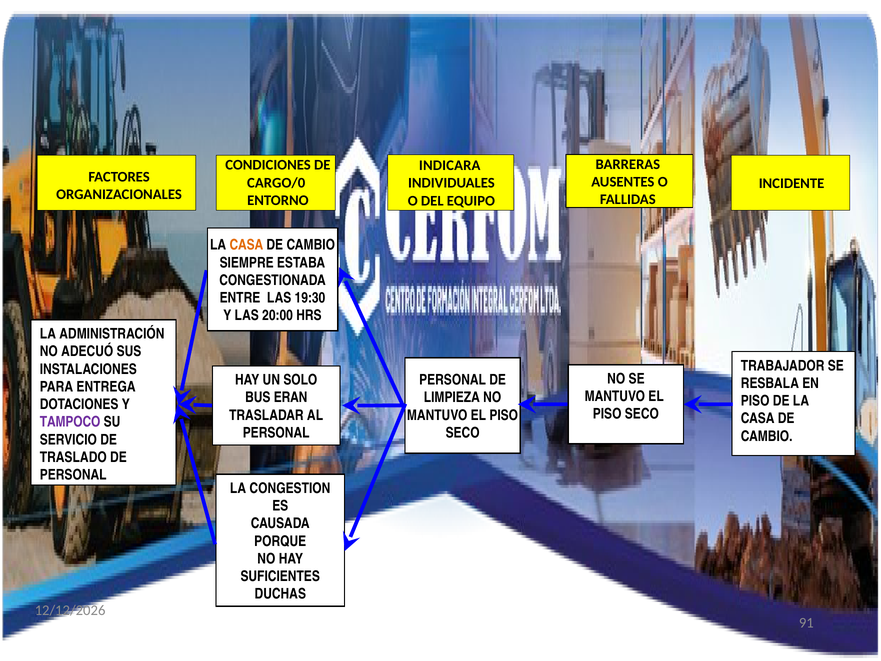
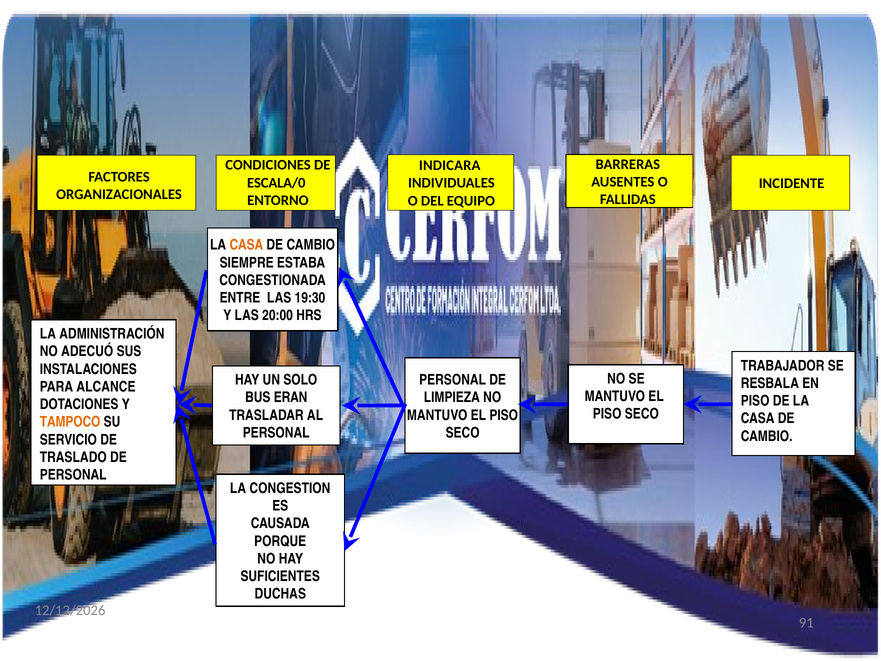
CARGO/0: CARGO/0 -> ESCALA/0 (276, 183)
ENTREGA: ENTREGA -> ALCANCE (106, 387)
TAMPOCO colour: purple -> orange (70, 422)
